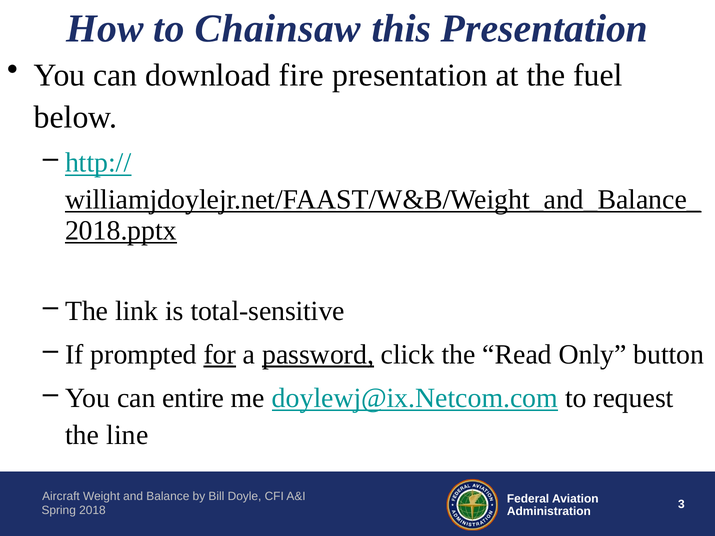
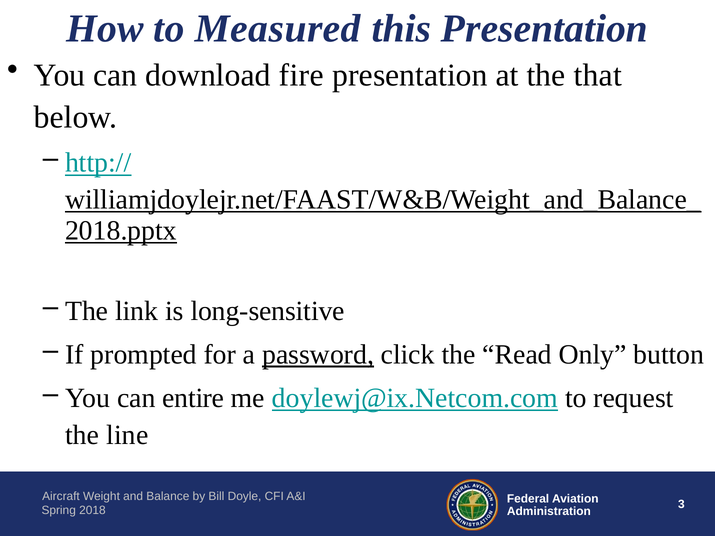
Chainsaw: Chainsaw -> Measured (278, 29)
fuel: fuel -> that (598, 75)
total-sensitive: total-sensitive -> long-sensitive (268, 311)
for underline: present -> none (220, 355)
